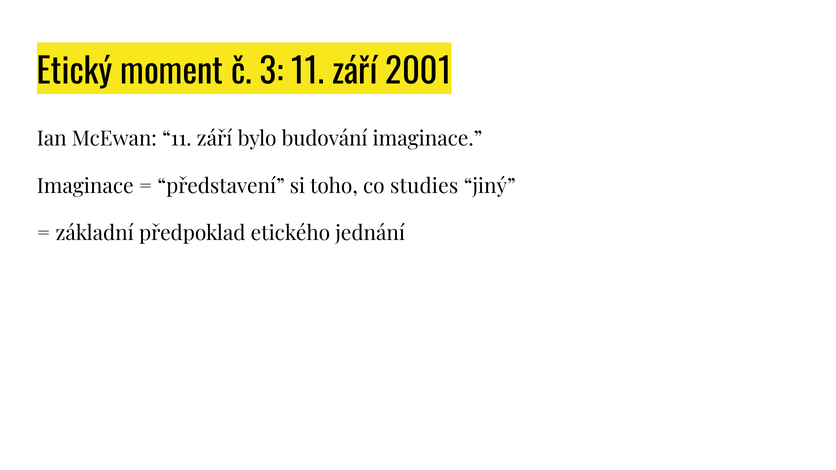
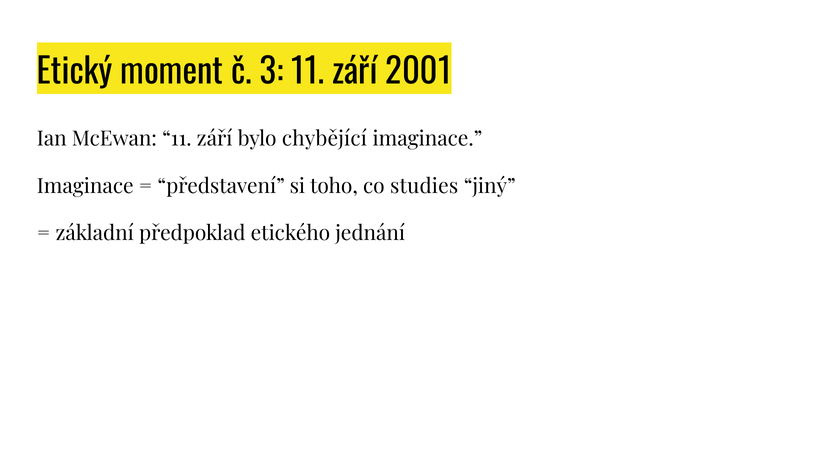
budování: budování -> chybějící (324, 139)
